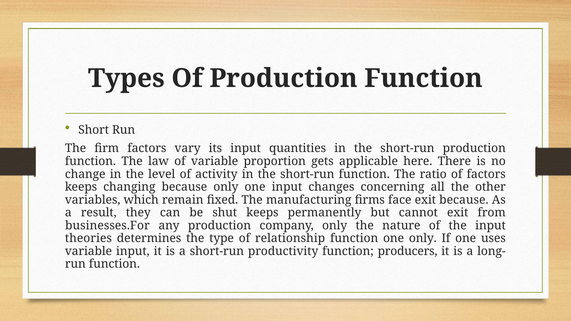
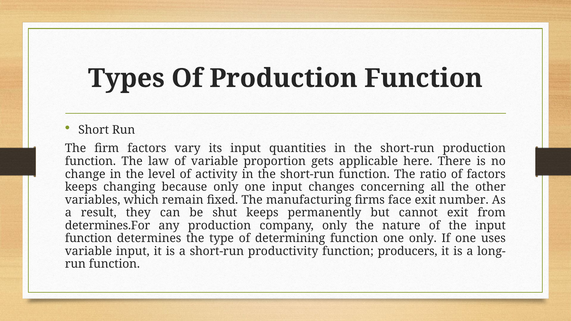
exit because: because -> number (464, 200)
businesses.For: businesses.For -> determines.For (108, 226)
theories: theories -> function (89, 238)
relationship: relationship -> determining (290, 238)
